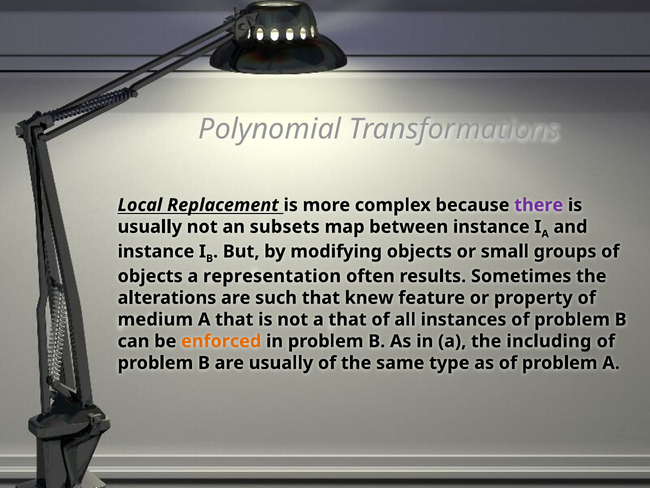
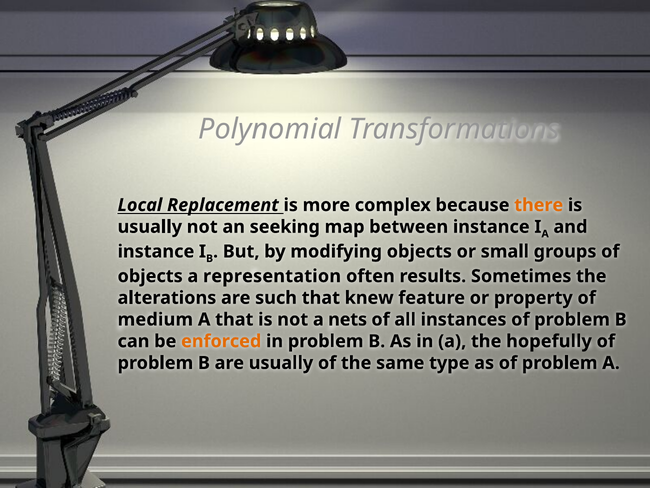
there colour: purple -> orange (539, 205)
subsets: subsets -> seeking (285, 227)
not a that: that -> nets (348, 319)
including: including -> hopefully (549, 341)
